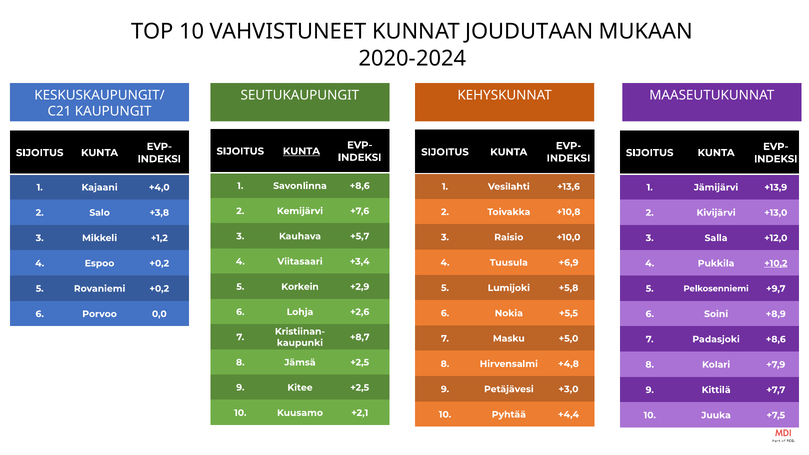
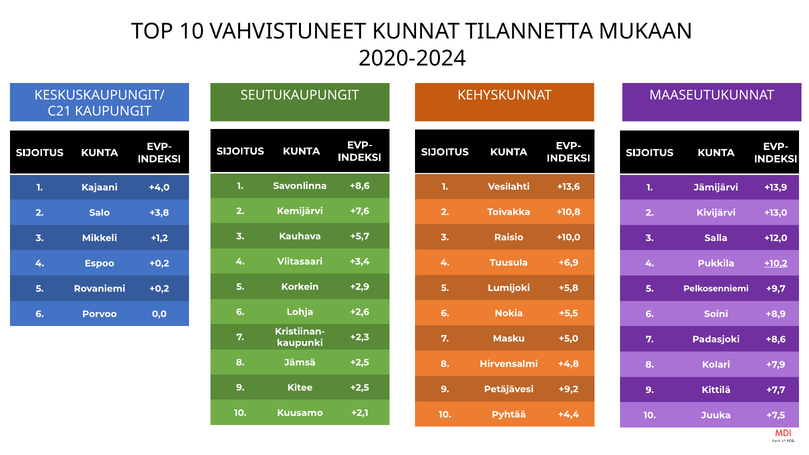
JOUDUTAAN: JOUDUTAAN -> TILANNETTA (529, 32)
KUNTA underline: present -> none (301, 151)
+8,7: +8,7 -> +2,3 (360, 337)
+3,0: +3,0 -> +9,2 (568, 389)
